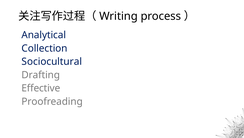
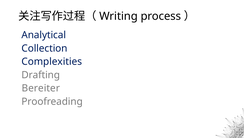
Sociocultural: Sociocultural -> Complexities (52, 61)
Effective: Effective -> Bereiter (41, 88)
